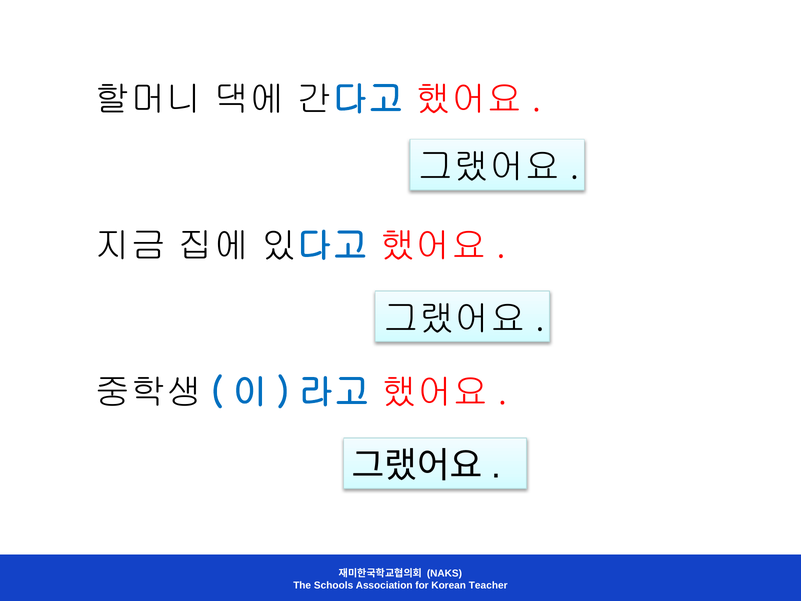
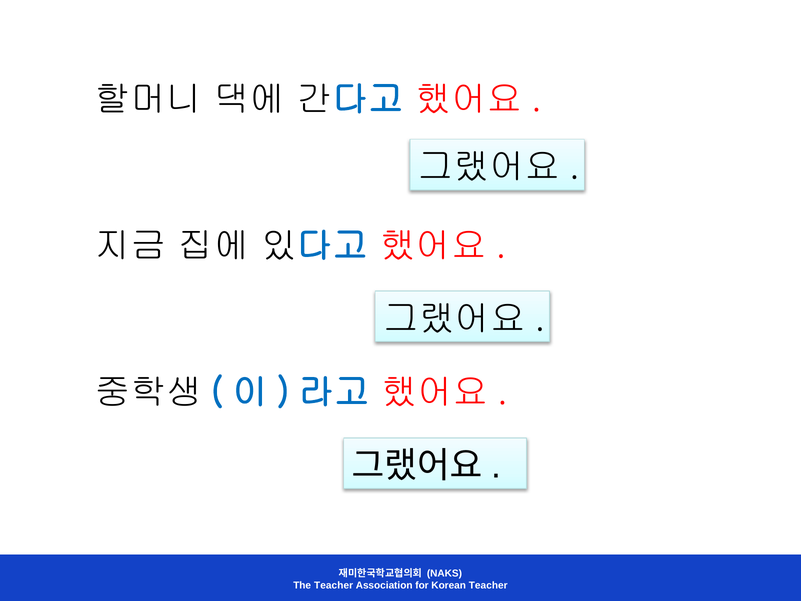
The Schools: Schools -> Teacher (334, 585)
